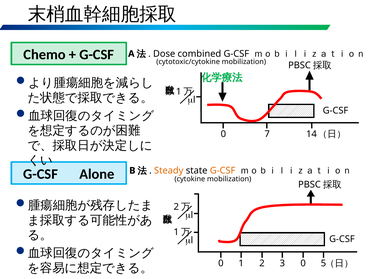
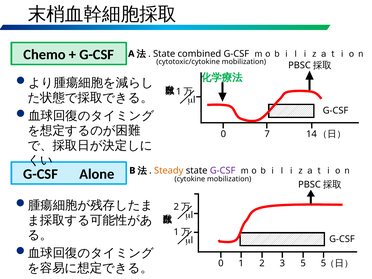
Dose: Dose -> State (164, 54)
G-CSF colour: orange -> purple (223, 171)
3 0: 0 -> 5 (303, 263)
